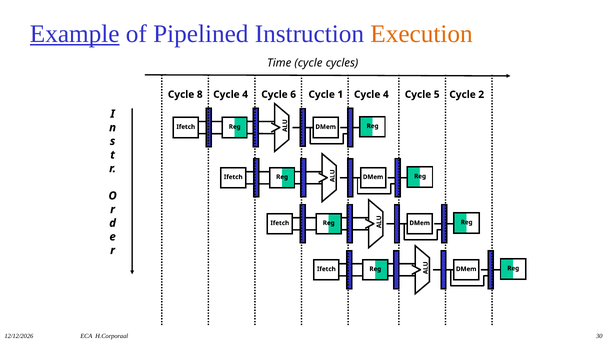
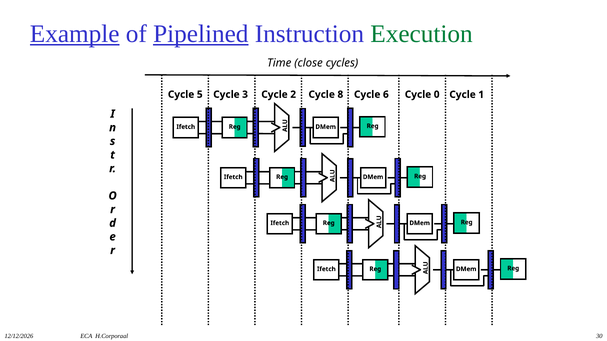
Pipelined underline: none -> present (201, 34)
Execution colour: orange -> green (422, 34)
Time cycle: cycle -> close (309, 63)
8: 8 -> 5 (200, 95)
4: 4 -> 3 (245, 95)
6: 6 -> 2 (293, 95)
1: 1 -> 8 (340, 95)
4: 4 -> 6 (386, 95)
5: 5 -> 0 (437, 95)
2: 2 -> 1 (481, 95)
